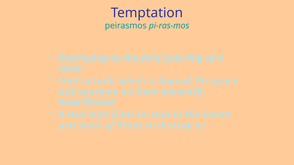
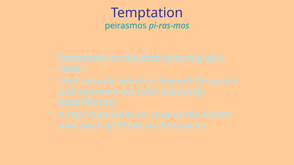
Destroying: Destroying -> Statement (83, 58)
been: been -> ruler (148, 92)
